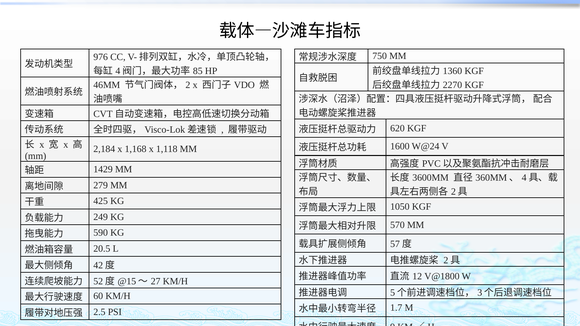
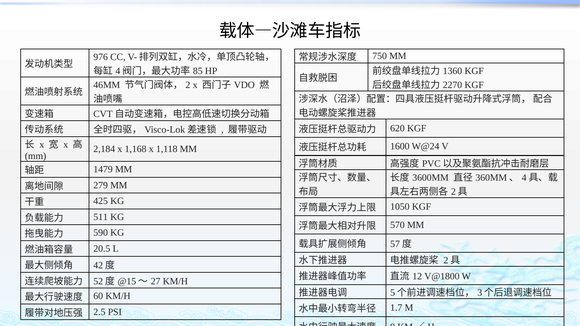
1429: 1429 -> 1479 (103, 170)
249: 249 -> 511 (101, 217)
